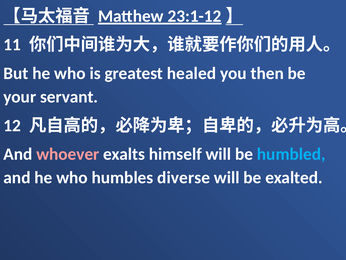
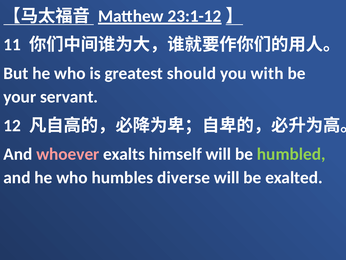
healed: healed -> should (191, 73)
then: then -> with (267, 73)
humbled colour: light blue -> light green (291, 154)
